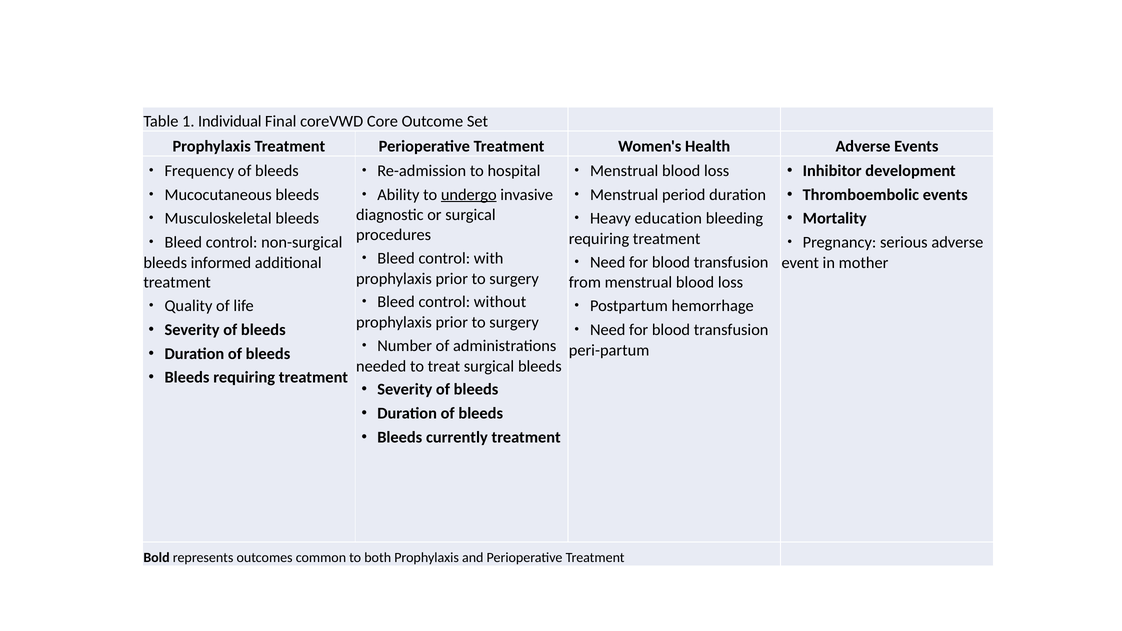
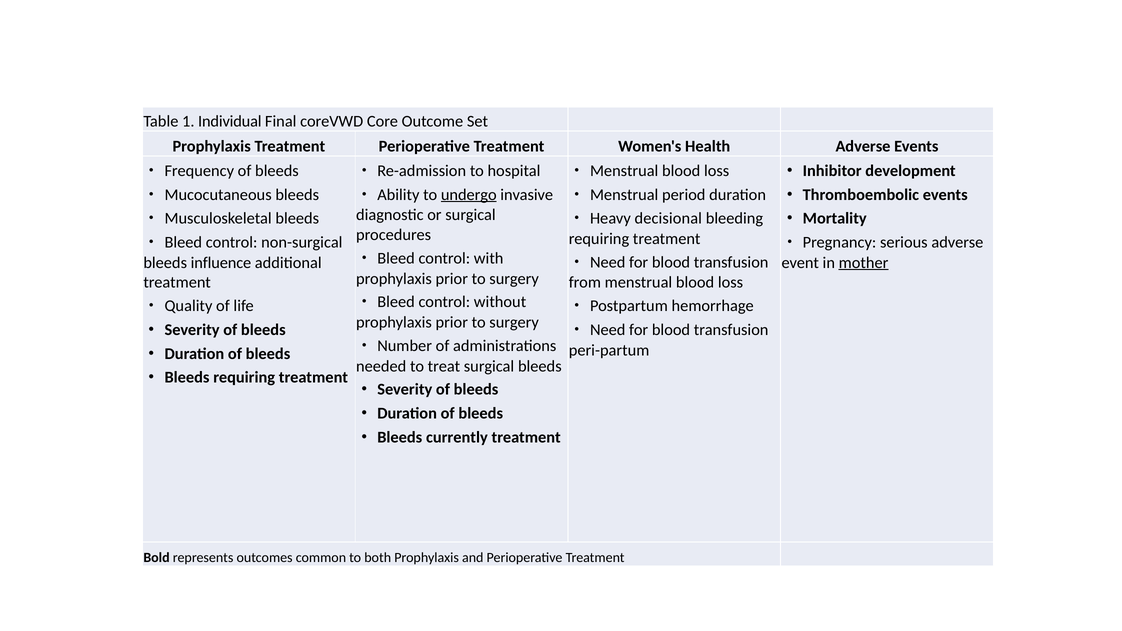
education: education -> decisional (668, 219)
informed: informed -> influence (221, 263)
mother underline: none -> present (864, 263)
